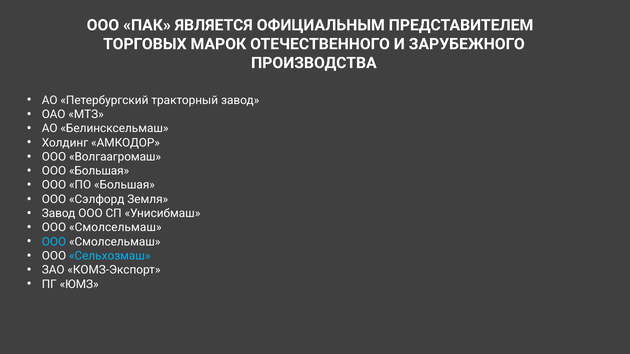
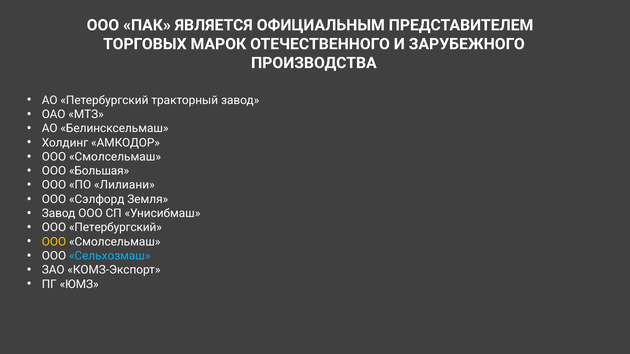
Волгаагромаш: Волгаагромаш -> Смолсельмаш (115, 157)
ПО Большая: Большая -> Лилиани (124, 185)
Смолсельмаш: Смолсельмаш -> Петербургский (115, 228)
ООО colour: light blue -> yellow (54, 242)
